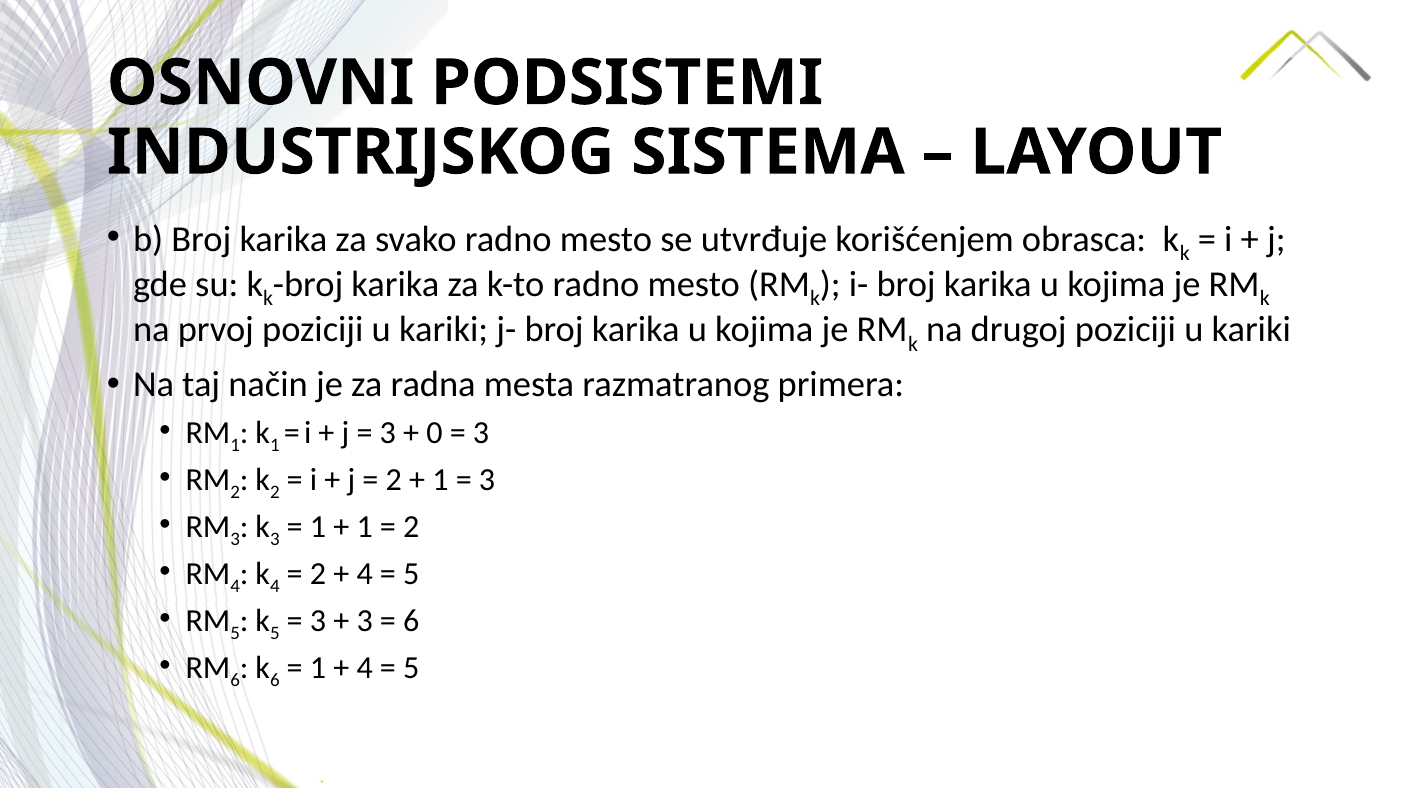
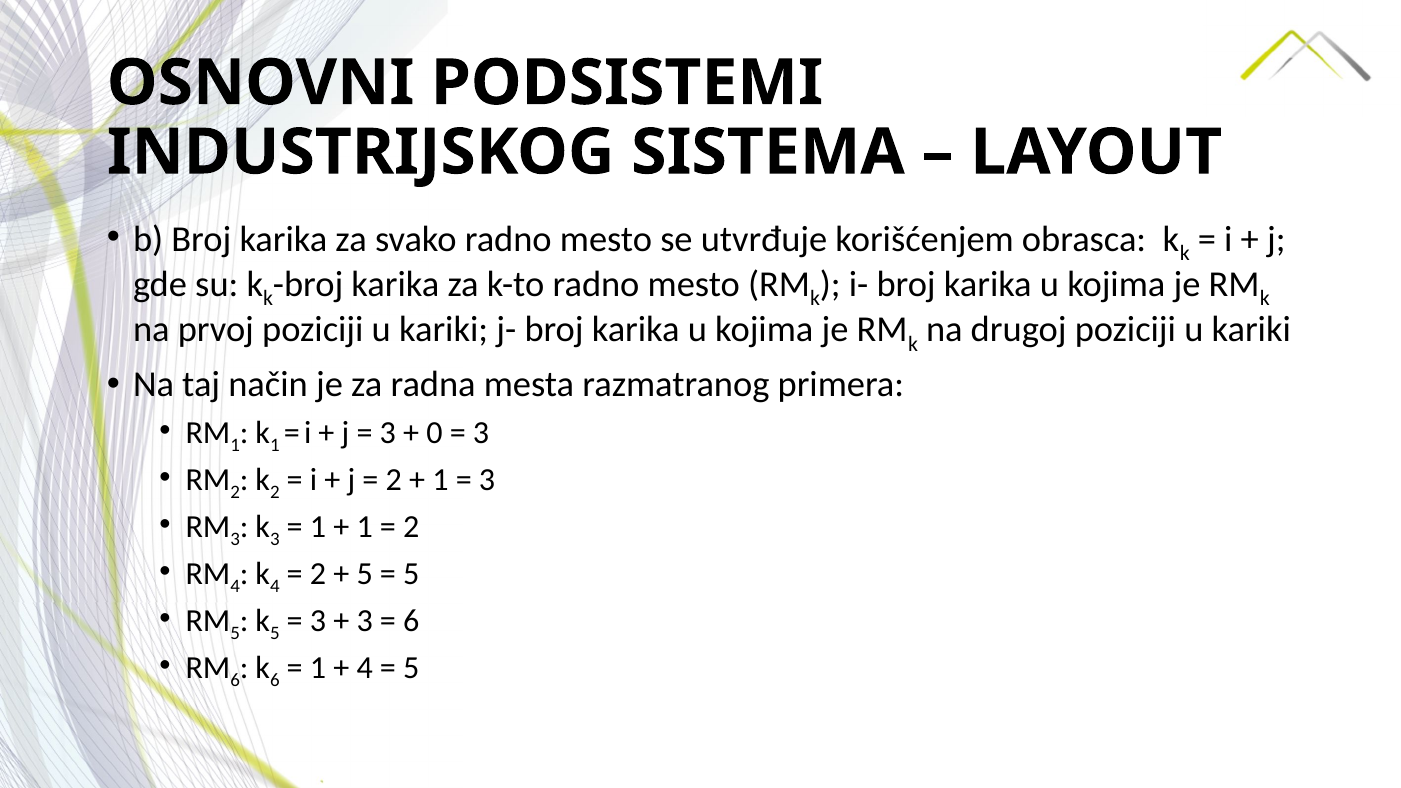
4: 4 -> 5 (365, 574)
